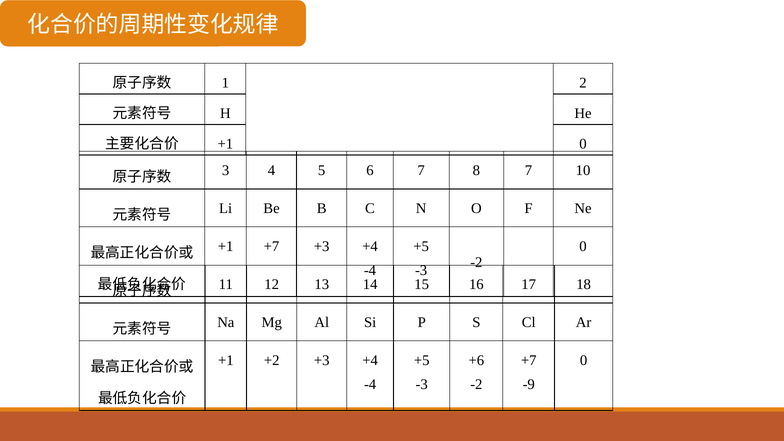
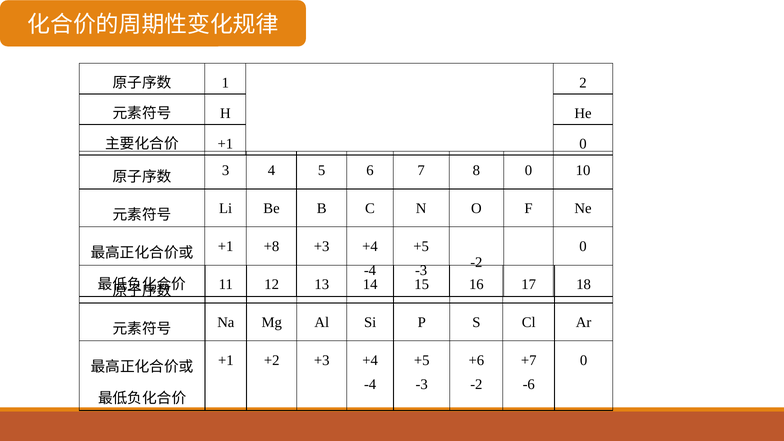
8 7: 7 -> 0 (529, 171)
+1 +7: +7 -> +8 (271, 246)
-9: -9 -> -6 (529, 385)
